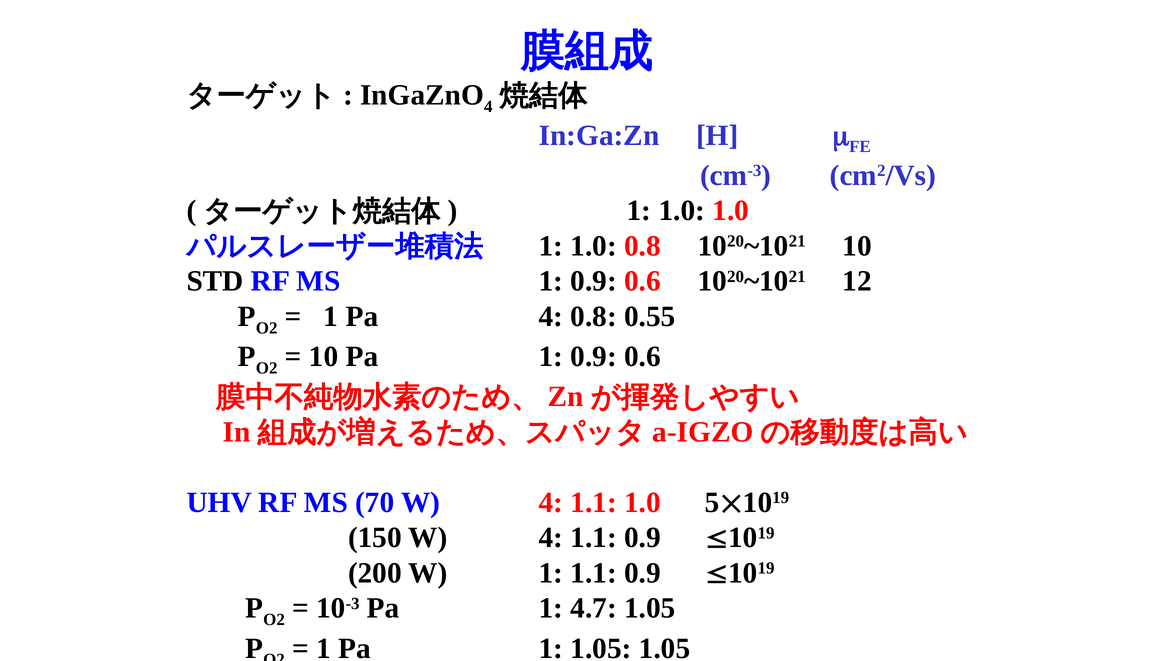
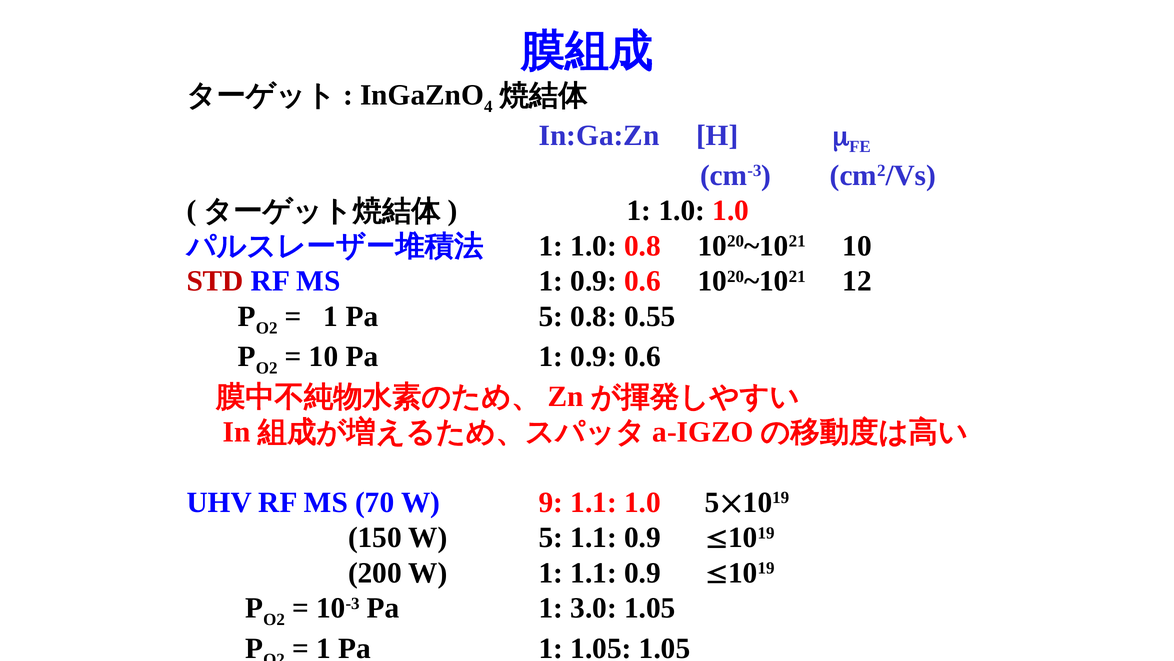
STD colour: black -> red (215, 281)
Pa 4: 4 -> 5 (551, 316)
70 W 4: 4 -> 9 (551, 502)
150 W 4: 4 -> 5 (551, 537)
4.7: 4.7 -> 3.0 (594, 608)
